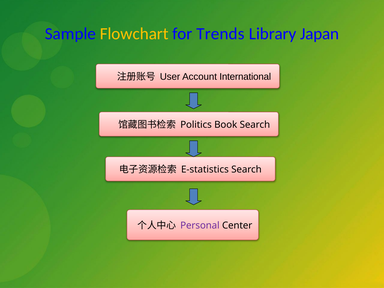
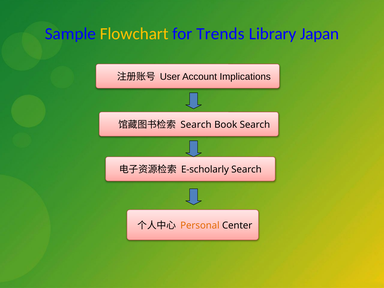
International: International -> Implications (245, 77)
Politics: Politics -> Search (196, 125)
E-statistics: E-statistics -> E-scholarly (205, 170)
Personal colour: purple -> orange (200, 226)
